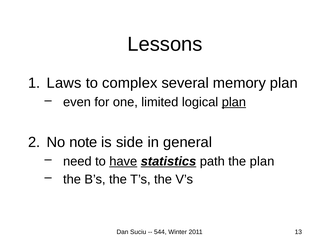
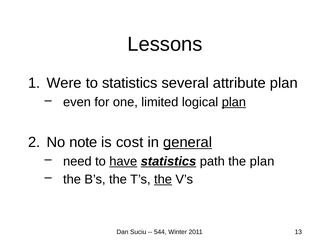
Laws: Laws -> Were (64, 83)
to complex: complex -> statistics (130, 83)
memory: memory -> attribute (239, 83)
side: side -> cost (130, 142)
general underline: none -> present (188, 142)
the underline: none -> present (163, 179)
